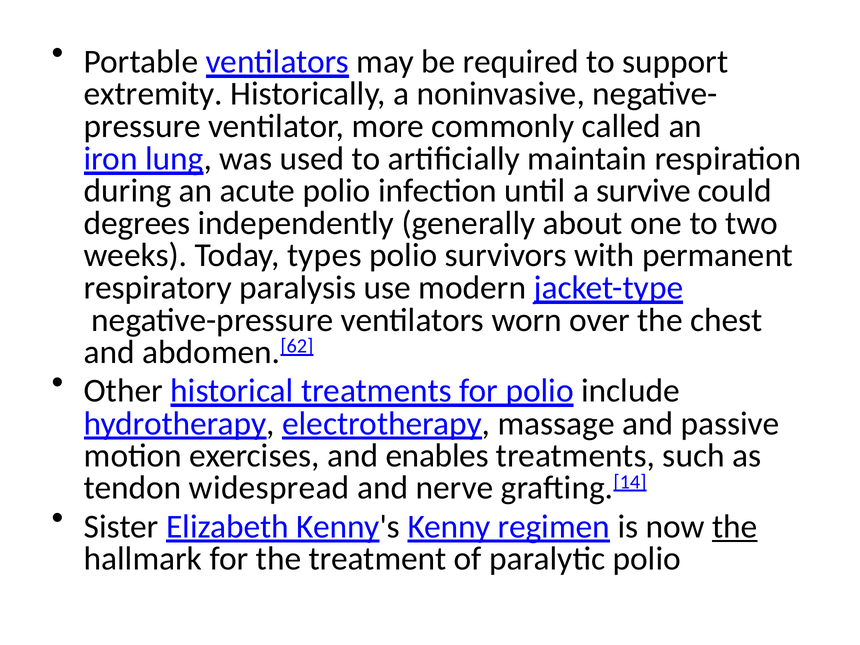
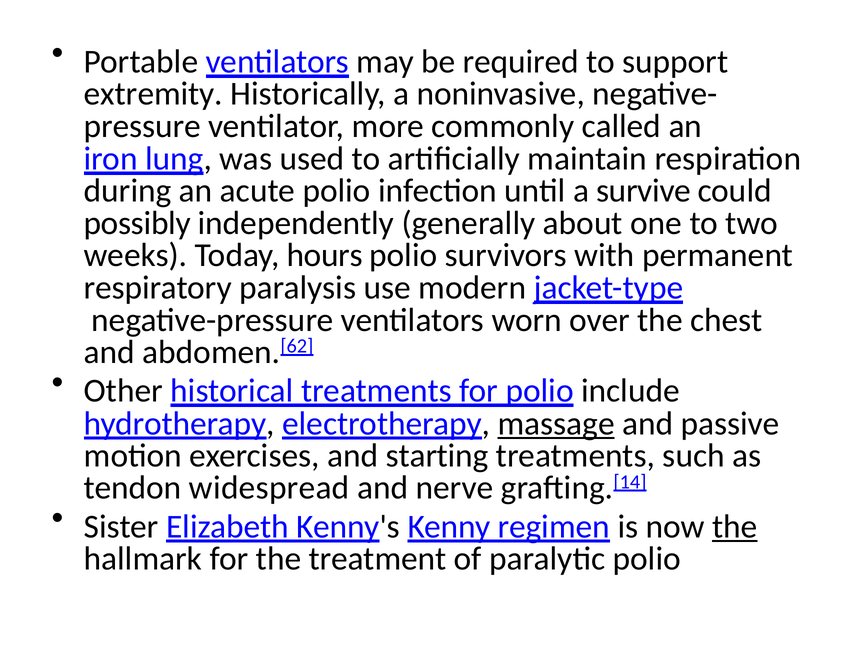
degrees: degrees -> possibly (137, 223)
types: types -> hours (325, 255)
massage underline: none -> present (556, 424)
enables: enables -> starting (437, 456)
